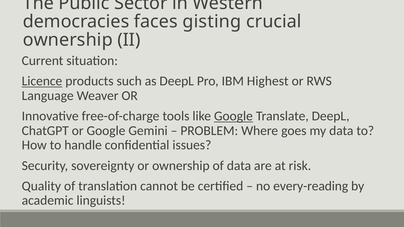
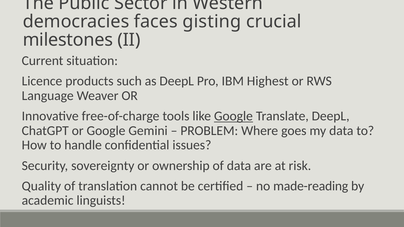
ownership: ownership -> milestones (68, 40)
Licence underline: present -> none (42, 81)
every-reading: every-reading -> made-reading (311, 186)
